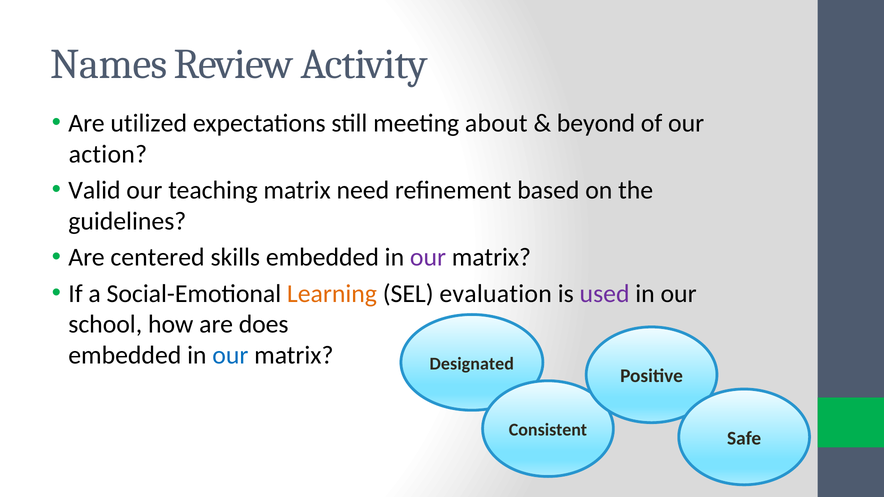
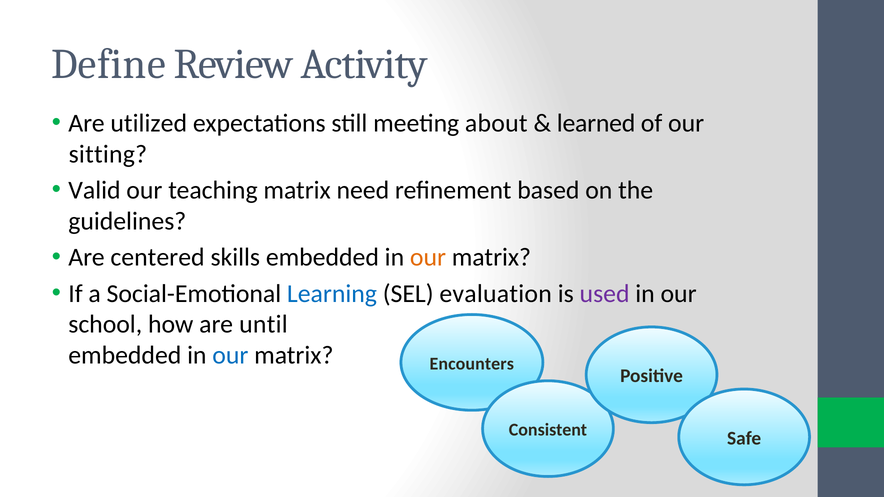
Names: Names -> Define (108, 64)
beyond: beyond -> learned (596, 123)
action: action -> sitting (108, 154)
our colour: purple -> orange (428, 258)
Learning colour: orange -> blue (332, 294)
does: does -> until (263, 325)
Designated: Designated -> Encounters (472, 364)
